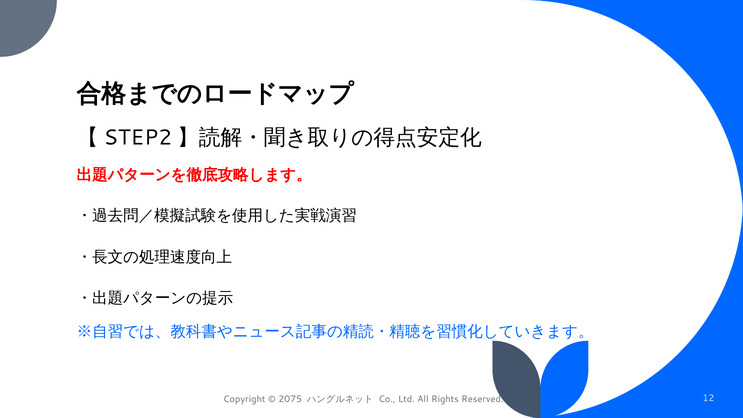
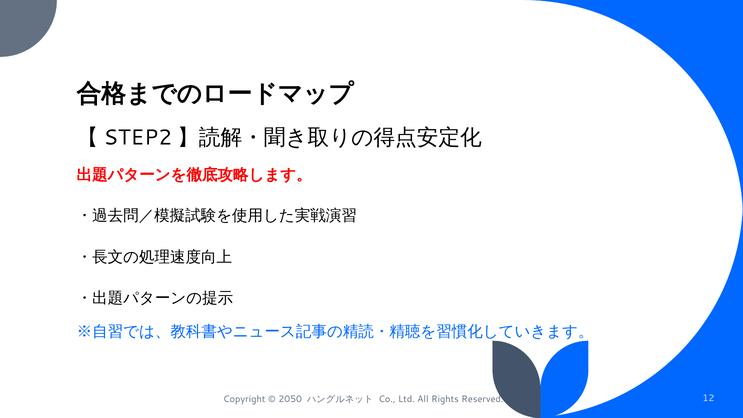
2075: 2075 -> 2050 (290, 399)
